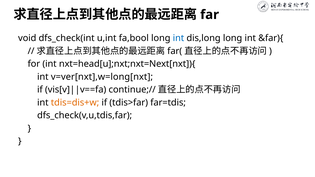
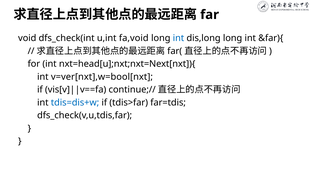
fa,bool: fa,bool -> fa,void (134, 38)
v=ver[nxt],w=long[nxt: v=ver[nxt],w=long[nxt -> v=ver[nxt],w=bool[nxt (102, 77)
tdis=dis+w colour: orange -> blue (75, 103)
